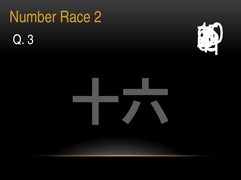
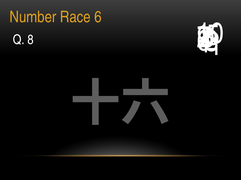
Race 2: 2 -> 6 (98, 17)
Q 3: 3 -> 8 (31, 40)
